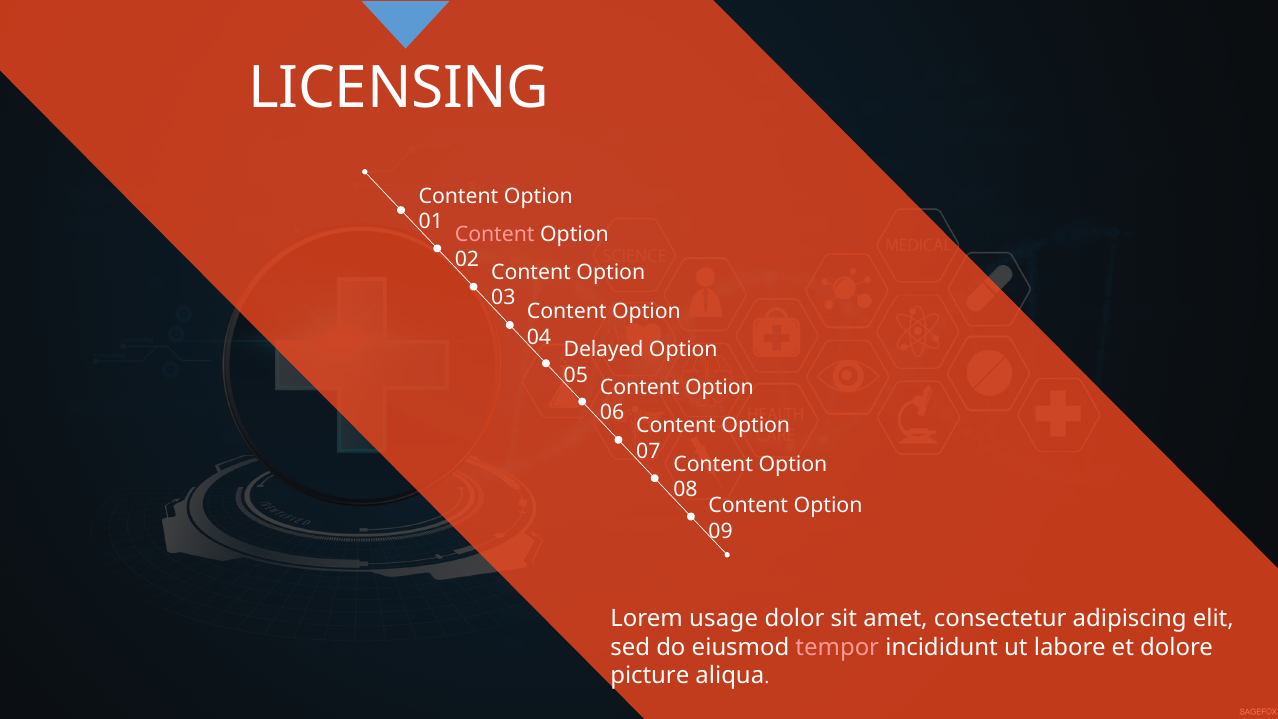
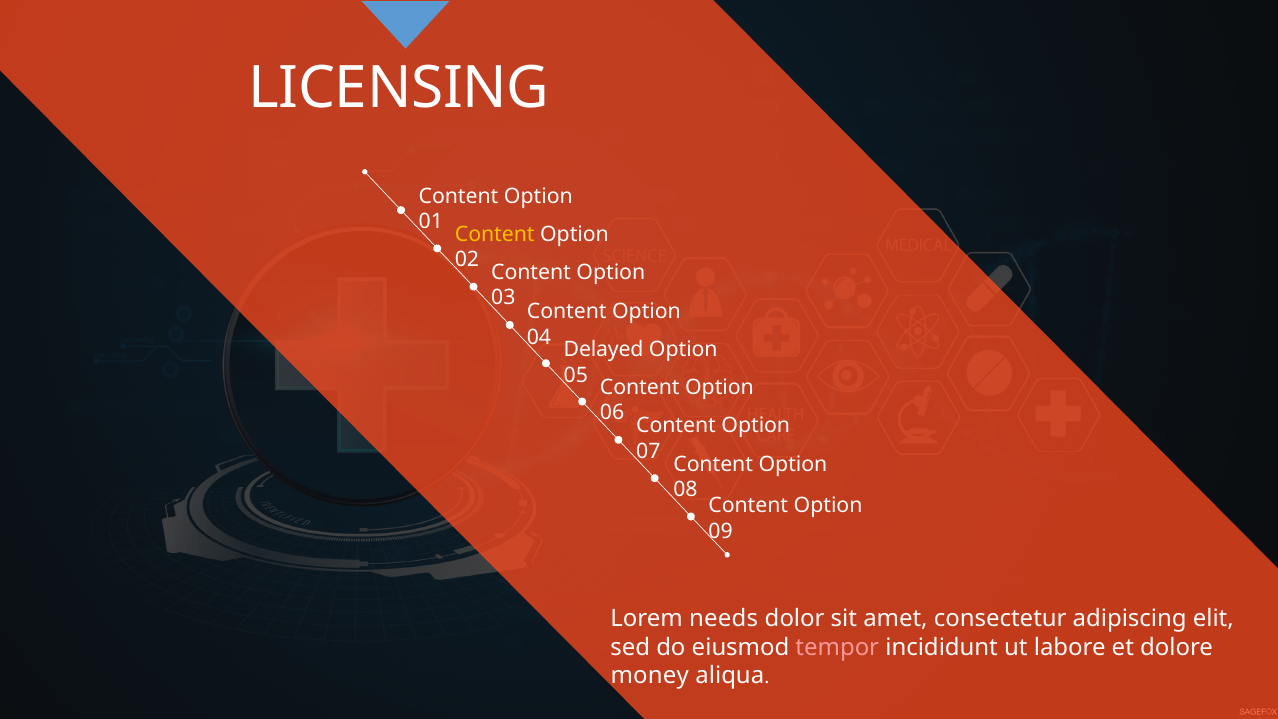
Content colour: pink -> yellow (495, 234)
usage: usage -> needs (724, 618)
picture: picture -> money (650, 676)
